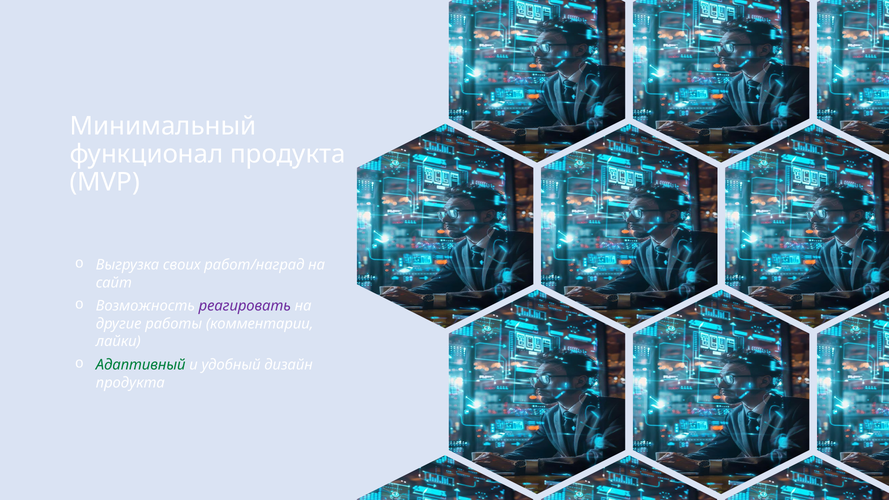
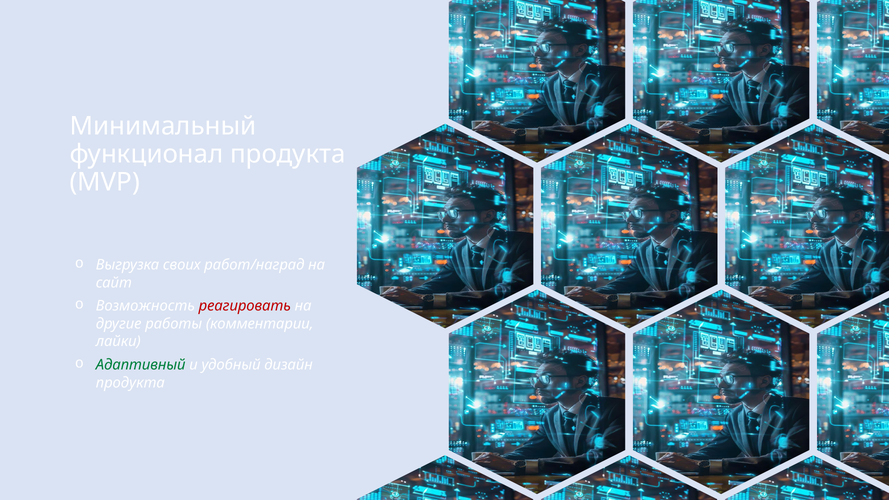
реагировать colour: purple -> red (245, 306)
